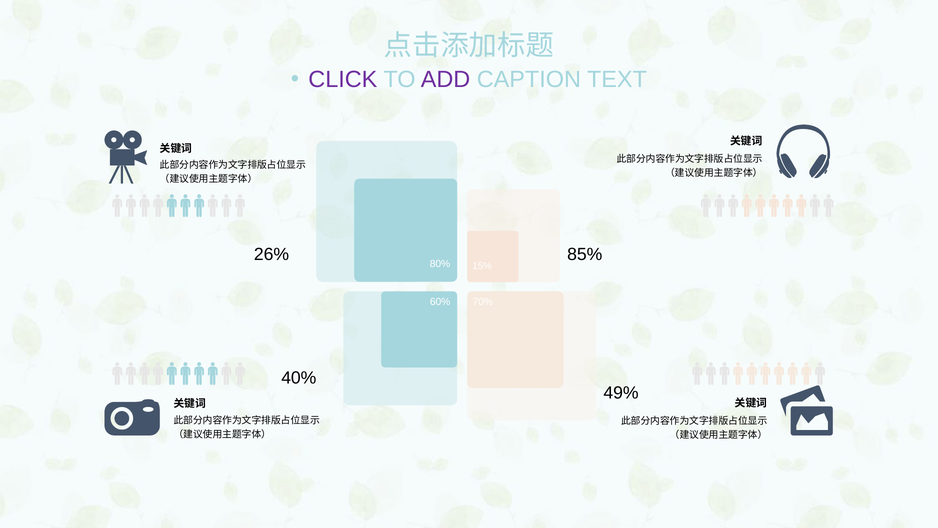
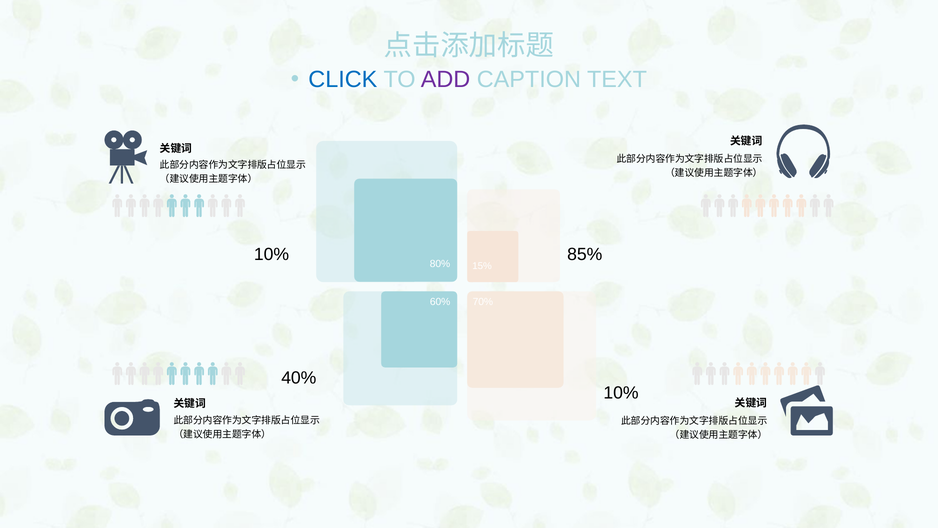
CLICK colour: purple -> blue (343, 80)
26%: 26% -> 10% (272, 254)
49%: 49% -> 10% (621, 393)
